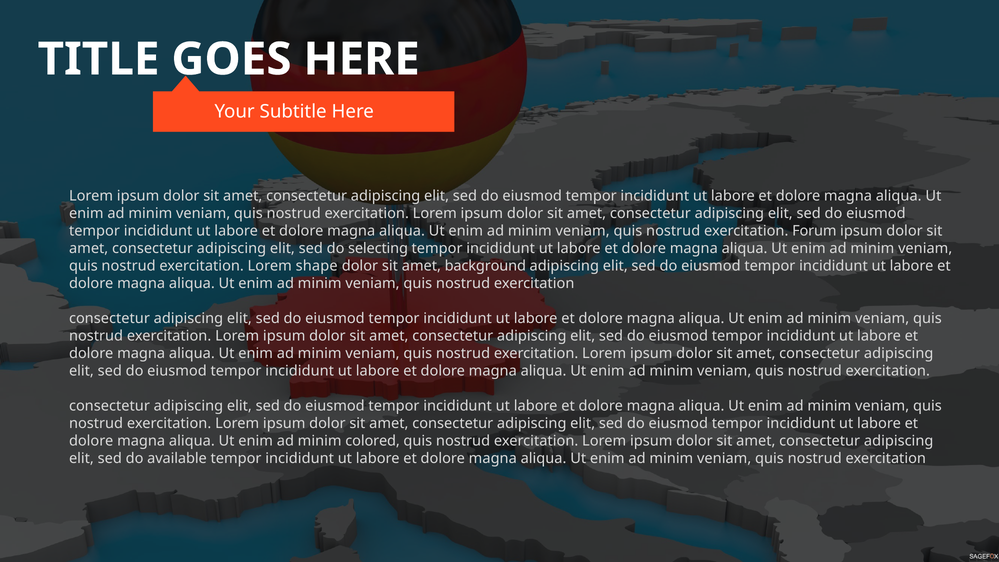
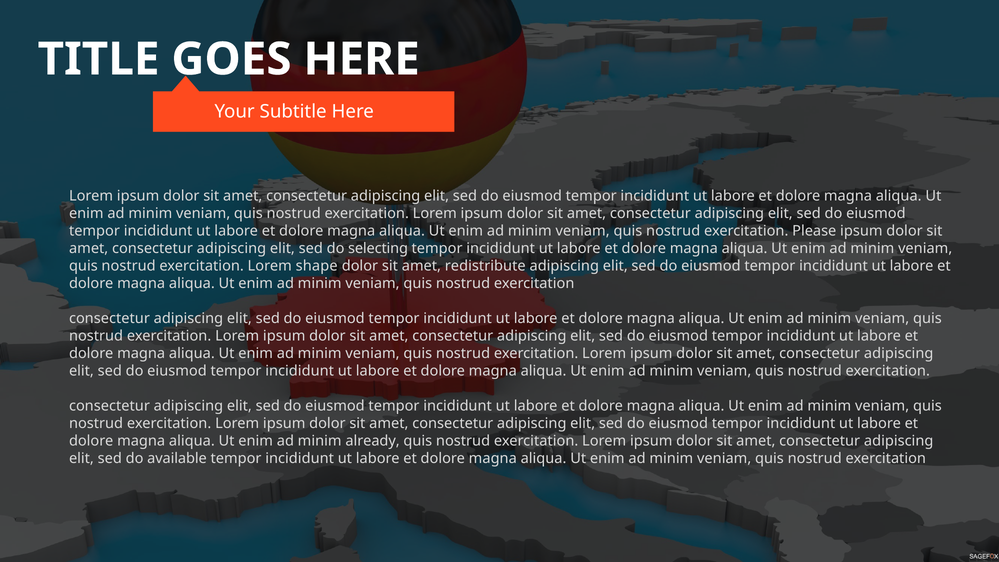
Forum: Forum -> Please (814, 231)
background: background -> redistribute (485, 266)
colored: colored -> already (373, 441)
